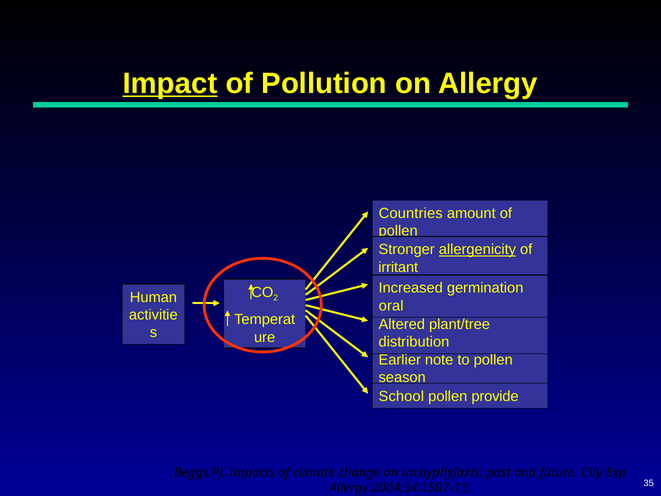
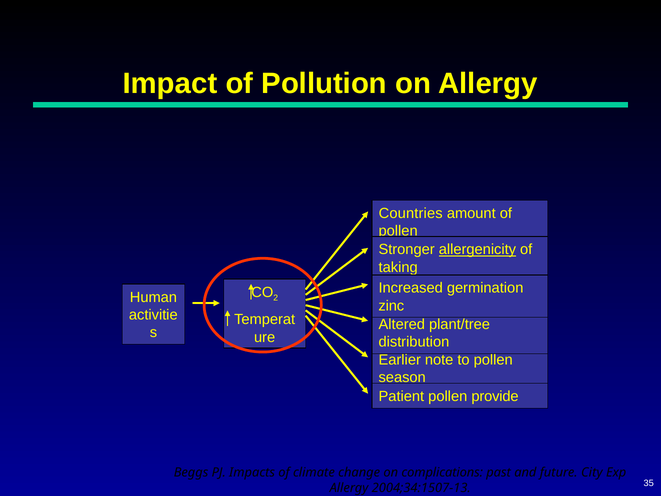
Impact underline: present -> none (170, 84)
irritant: irritant -> taking (398, 267)
oral: oral -> zinc (391, 306)
School: School -> Patient (401, 396)
tachyphylaxis: tachyphylaxis -> complications (442, 472)
